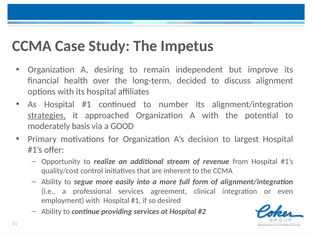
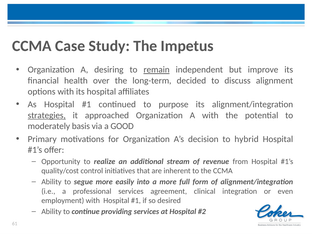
remain underline: none -> present (157, 70)
number: number -> purpose (174, 104)
largest: largest -> hybrid (247, 139)
